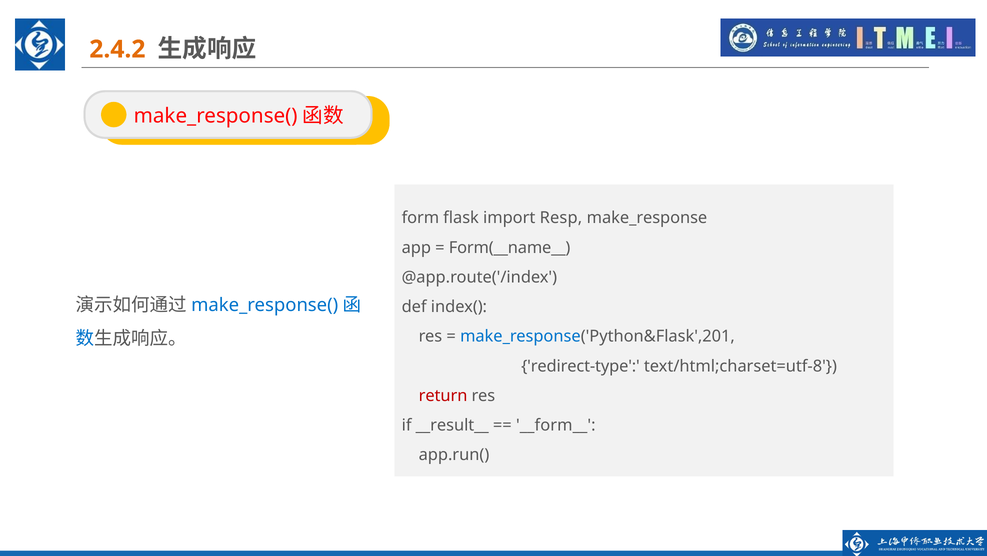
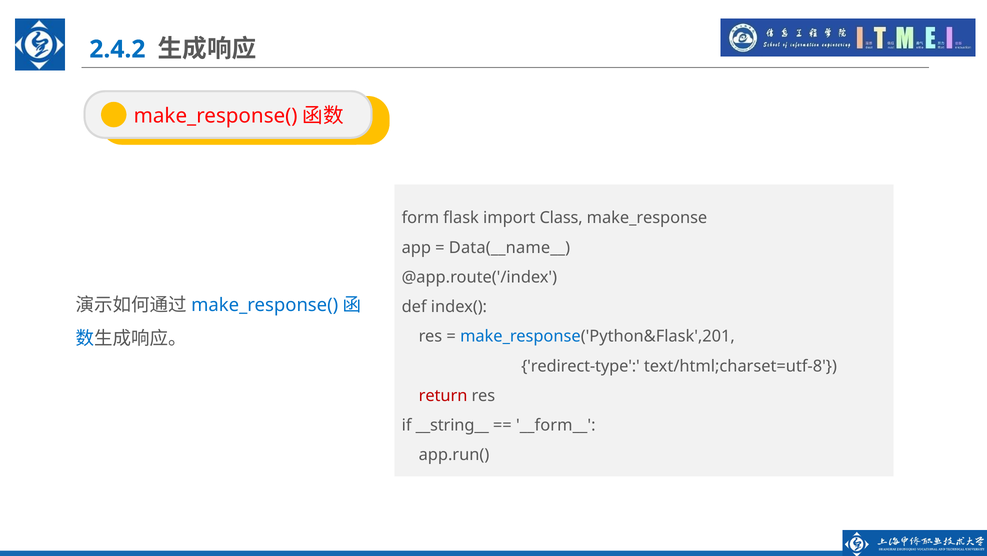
2.4.2 colour: orange -> blue (117, 49)
Resp: Resp -> Class (561, 218)
Form(__name__: Form(__name__ -> Data(__name__ (509, 247)
__result__: __result__ -> __string__ (452, 425)
